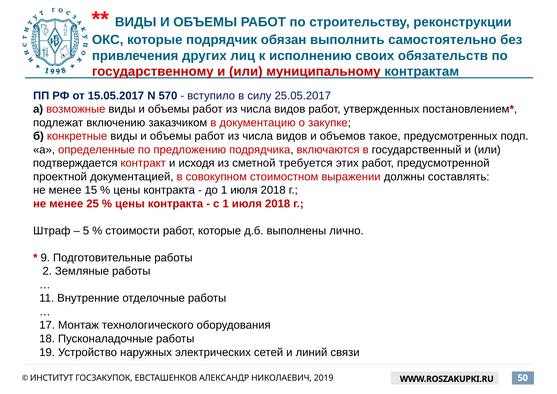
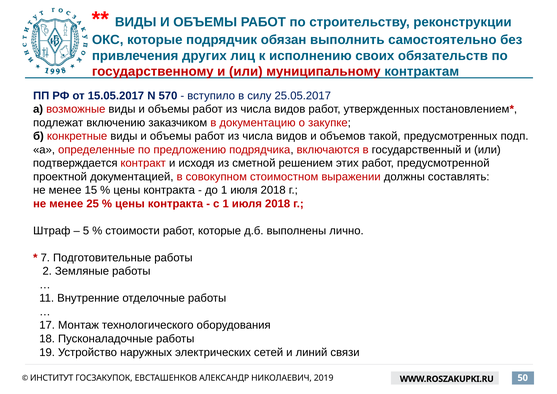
такое: такое -> такой (385, 136)
требуется: требуется -> решением (306, 163)
9: 9 -> 7 (45, 258)
